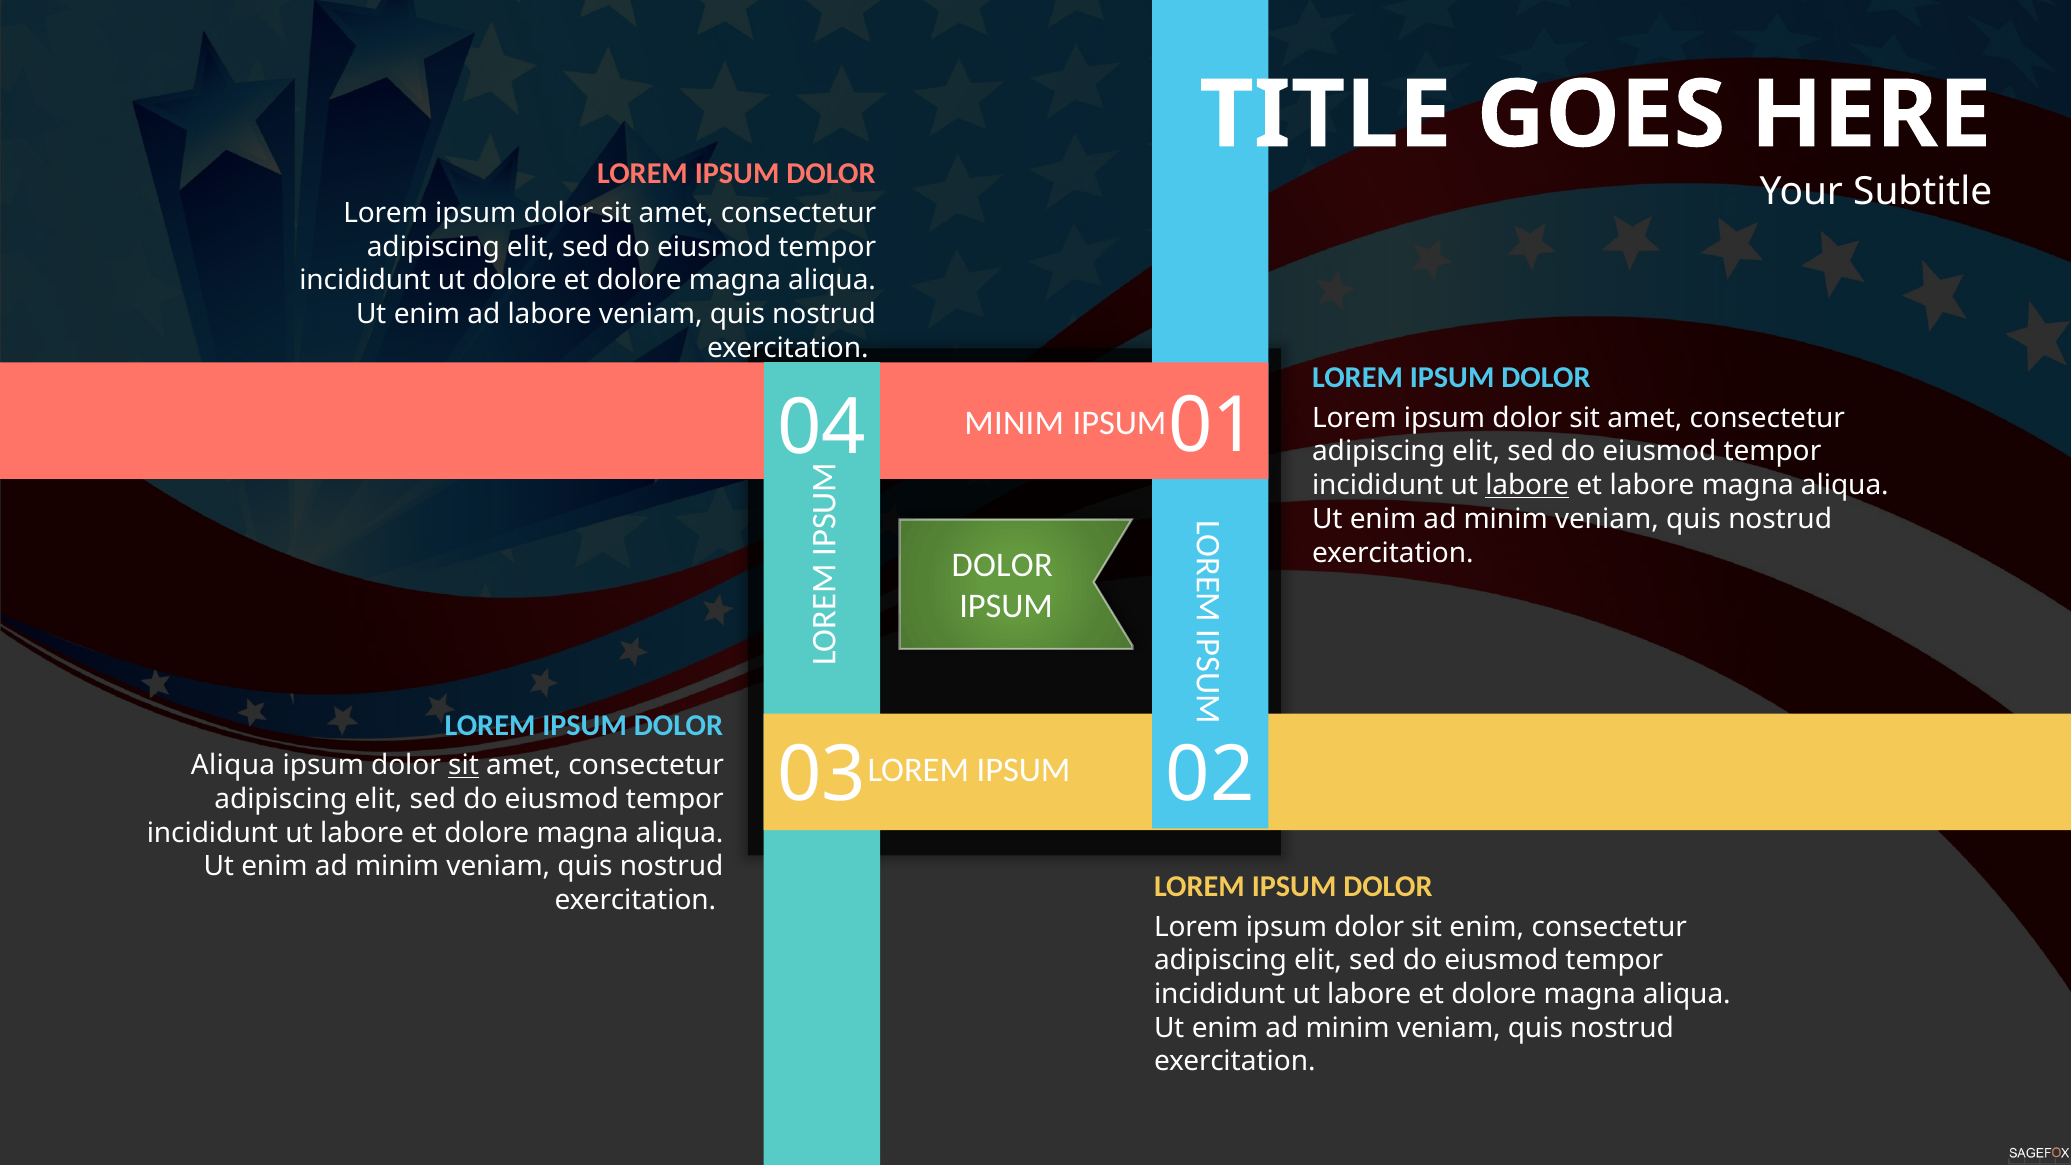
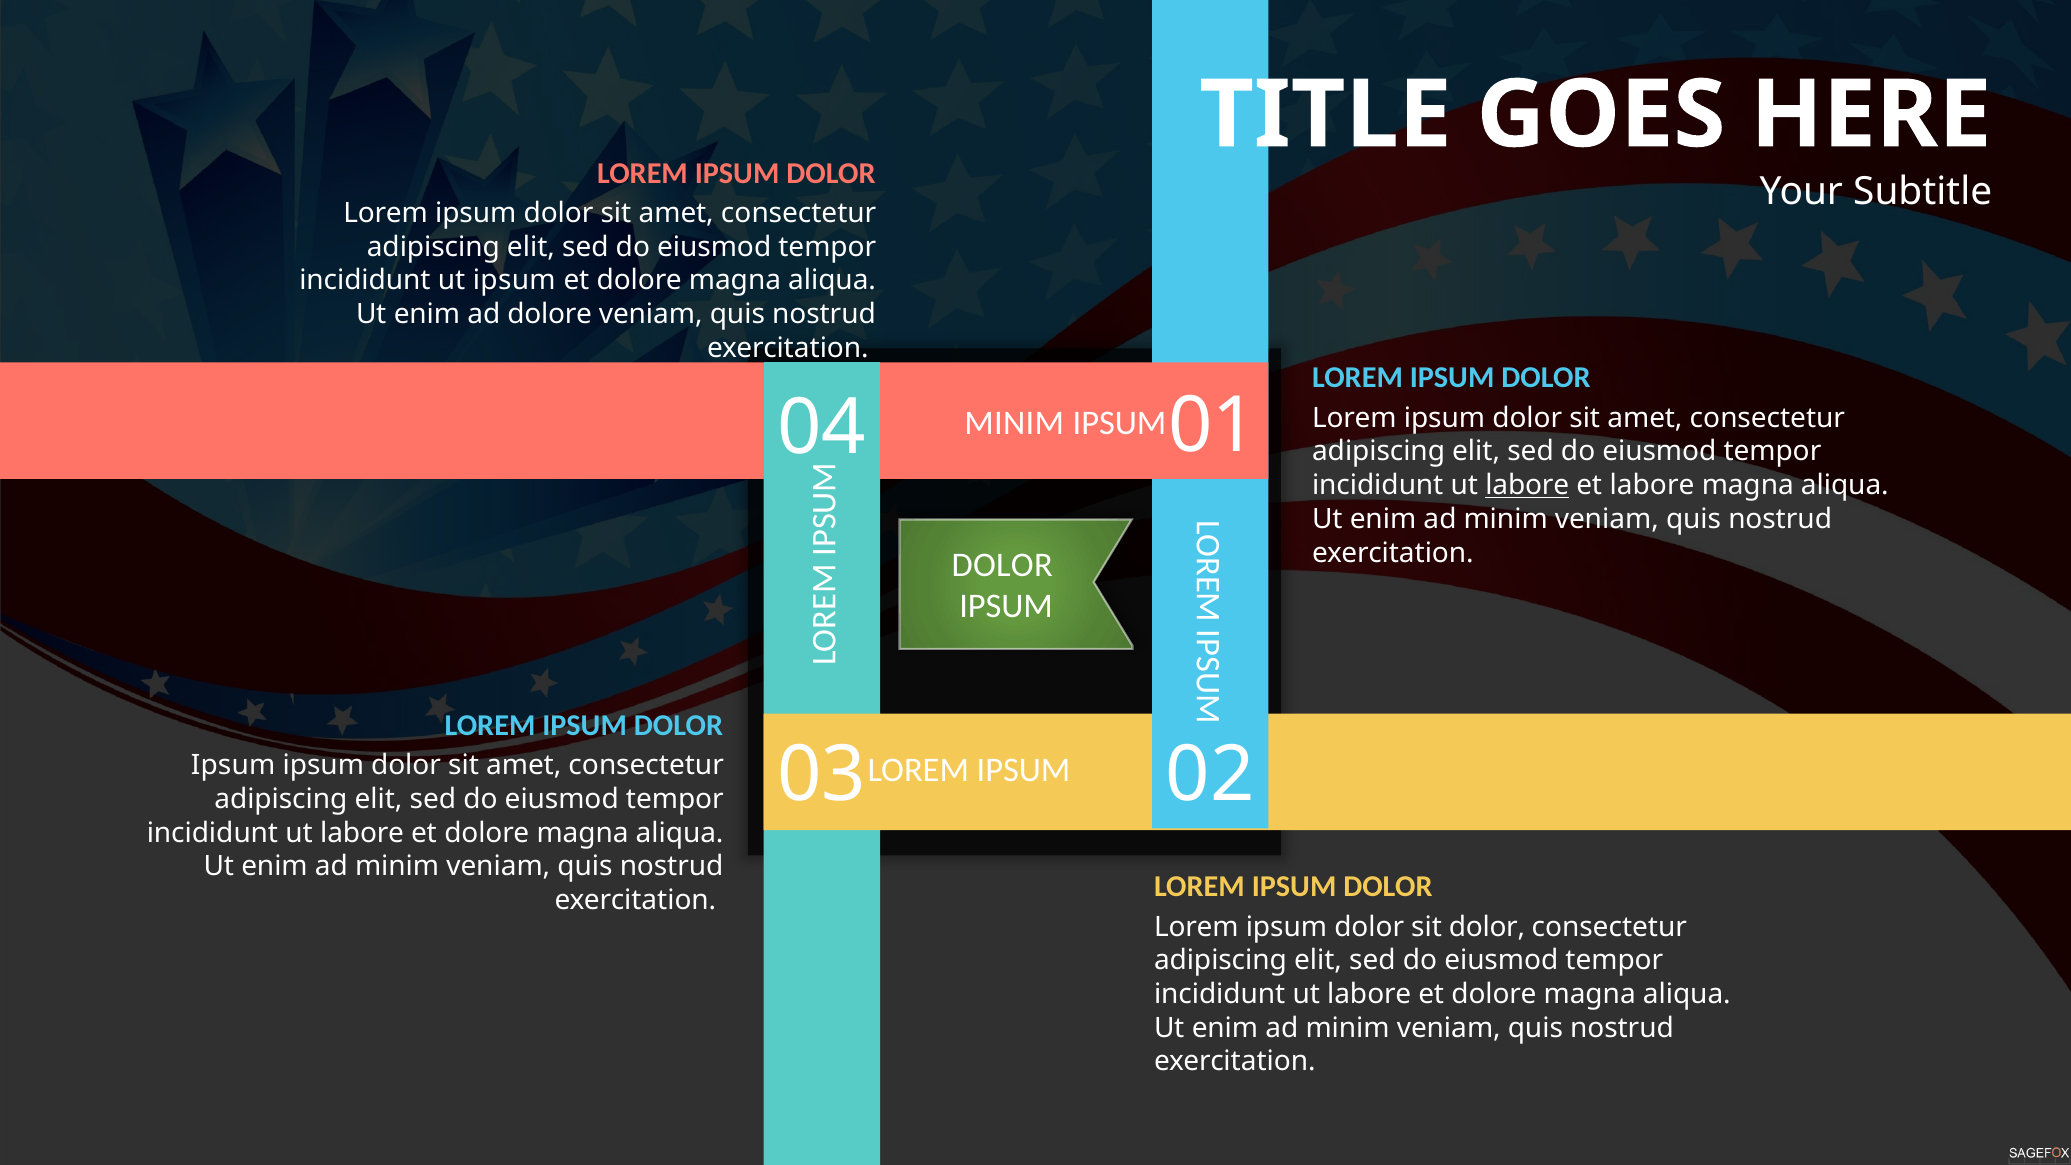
ut dolore: dolore -> ipsum (514, 281)
ad labore: labore -> dolore (550, 314)
Aliqua: Aliqua -> Ipsum (233, 765)
sit underline: present -> none (464, 765)
sit enim: enim -> dolor (1487, 927)
